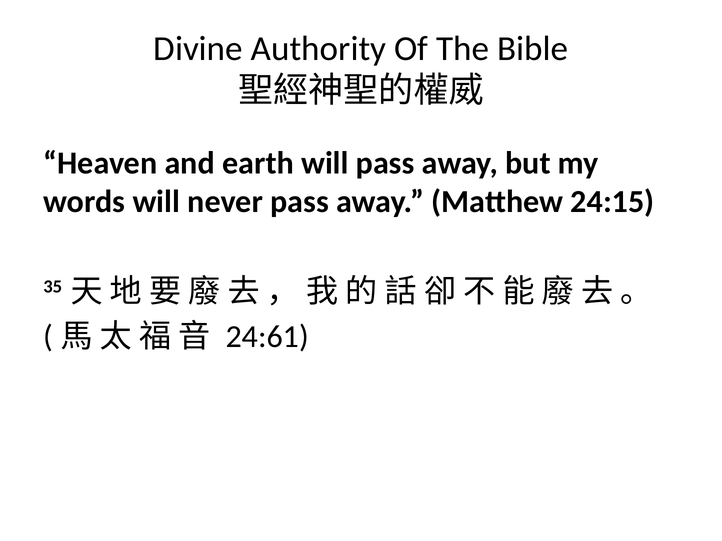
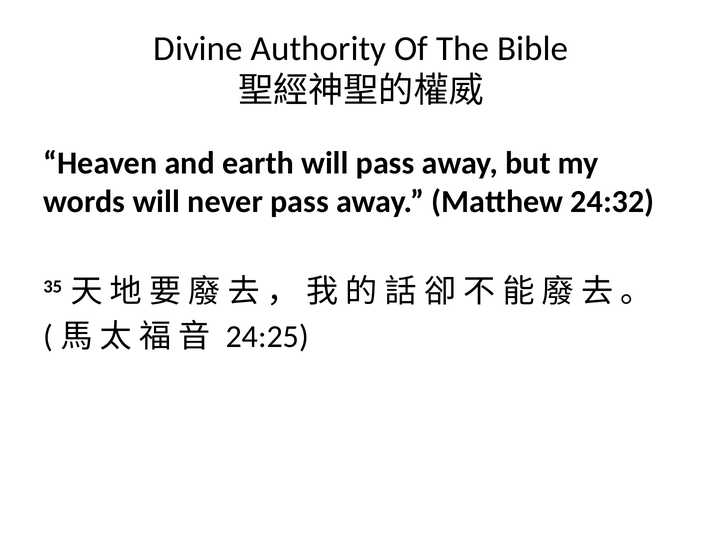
24:15: 24:15 -> 24:32 (612, 202)
24:61: 24:61 -> 24:25 (267, 337)
